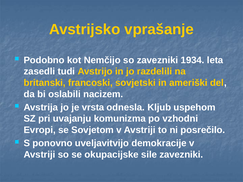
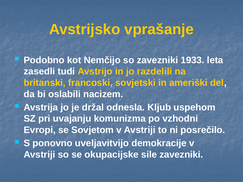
1934: 1934 -> 1933 (193, 60)
vrsta: vrsta -> držal (93, 107)
